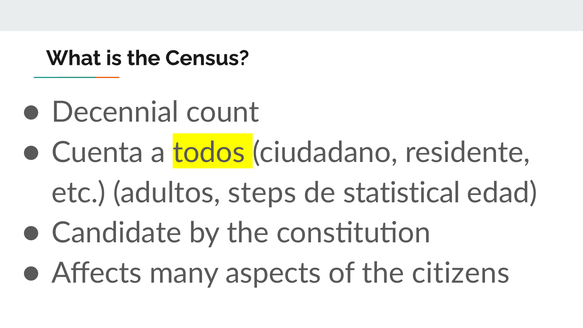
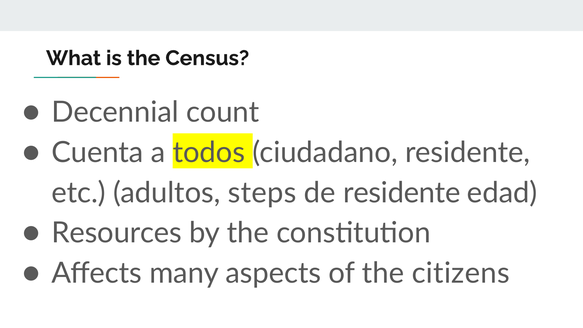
de statistical: statistical -> residente (402, 193)
Candidate: Candidate -> Resources (117, 233)
